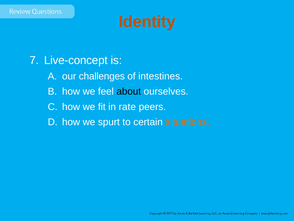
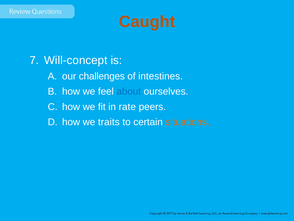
Identity: Identity -> Caught (147, 22)
Live-concept: Live-concept -> Will-concept (76, 60)
about colour: black -> blue (129, 91)
spurt: spurt -> traits (109, 122)
